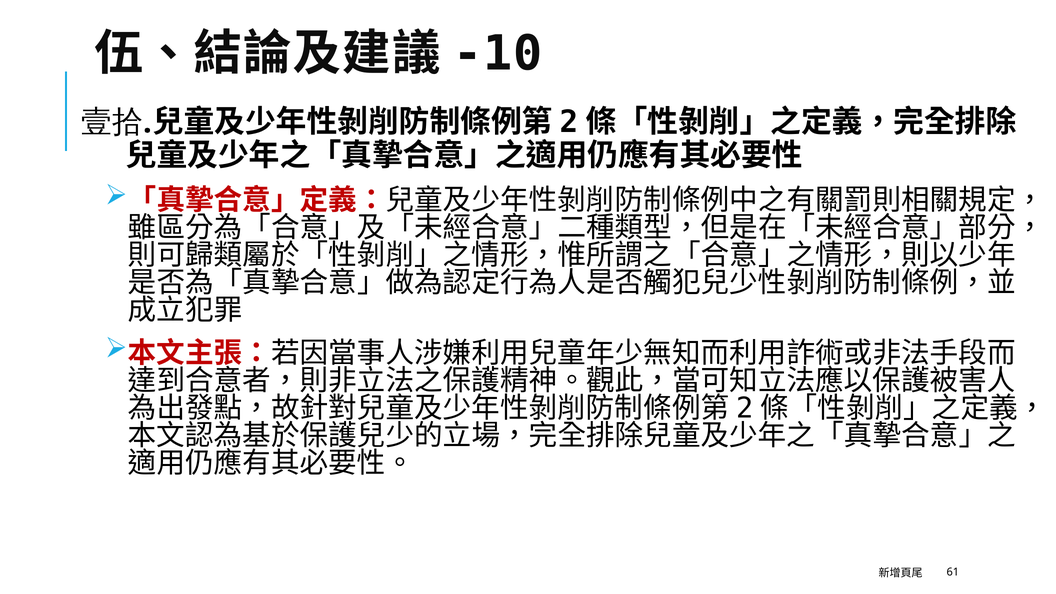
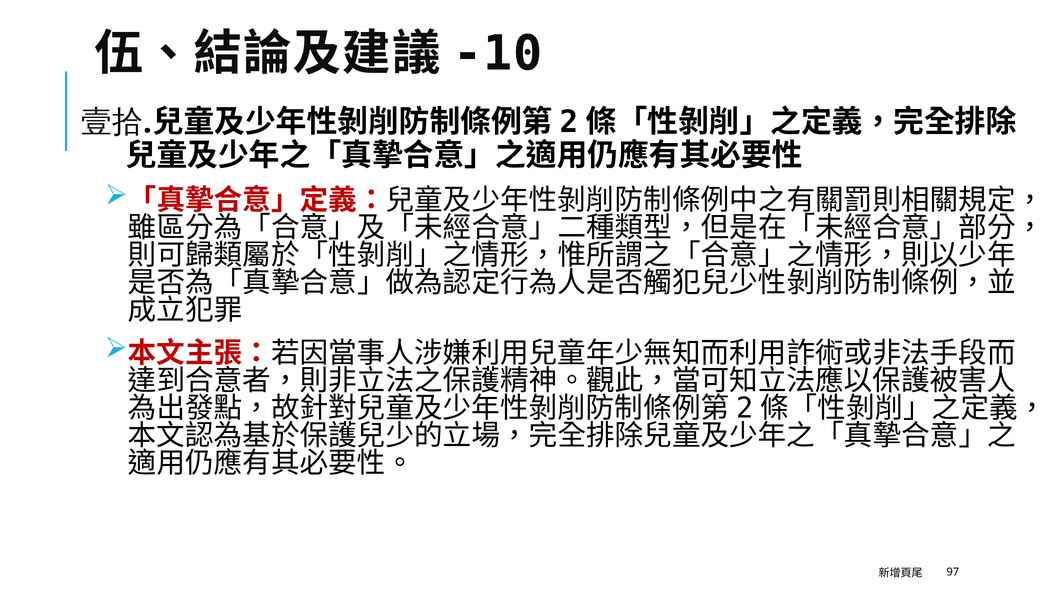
61: 61 -> 97 (953, 572)
